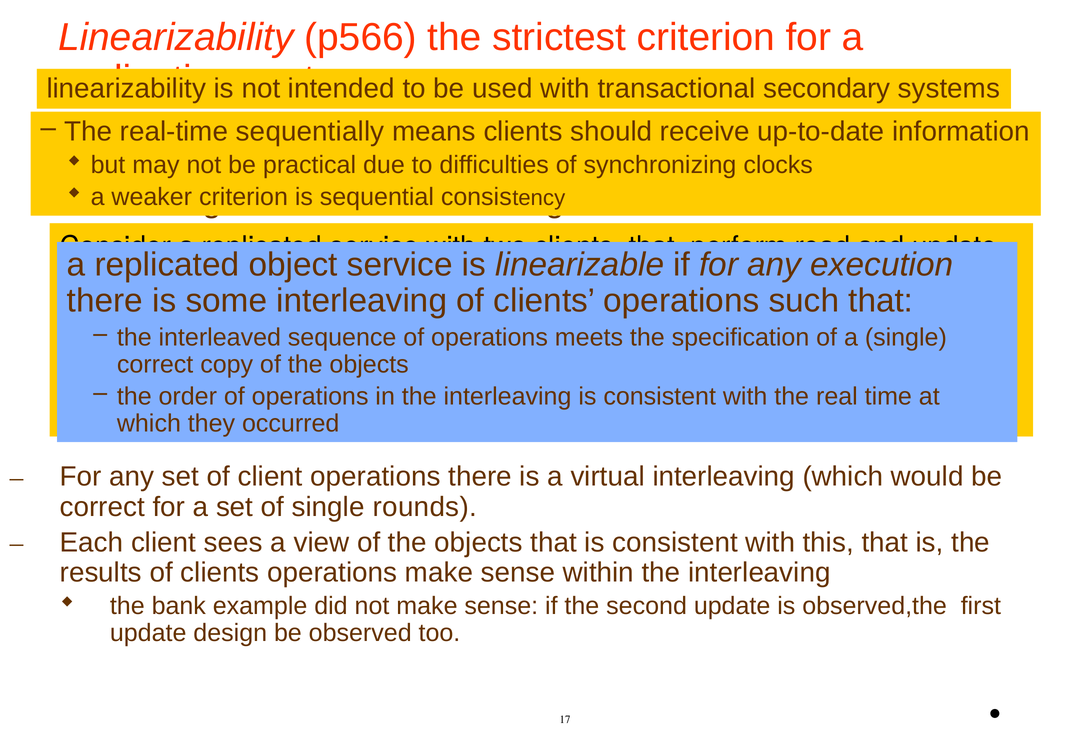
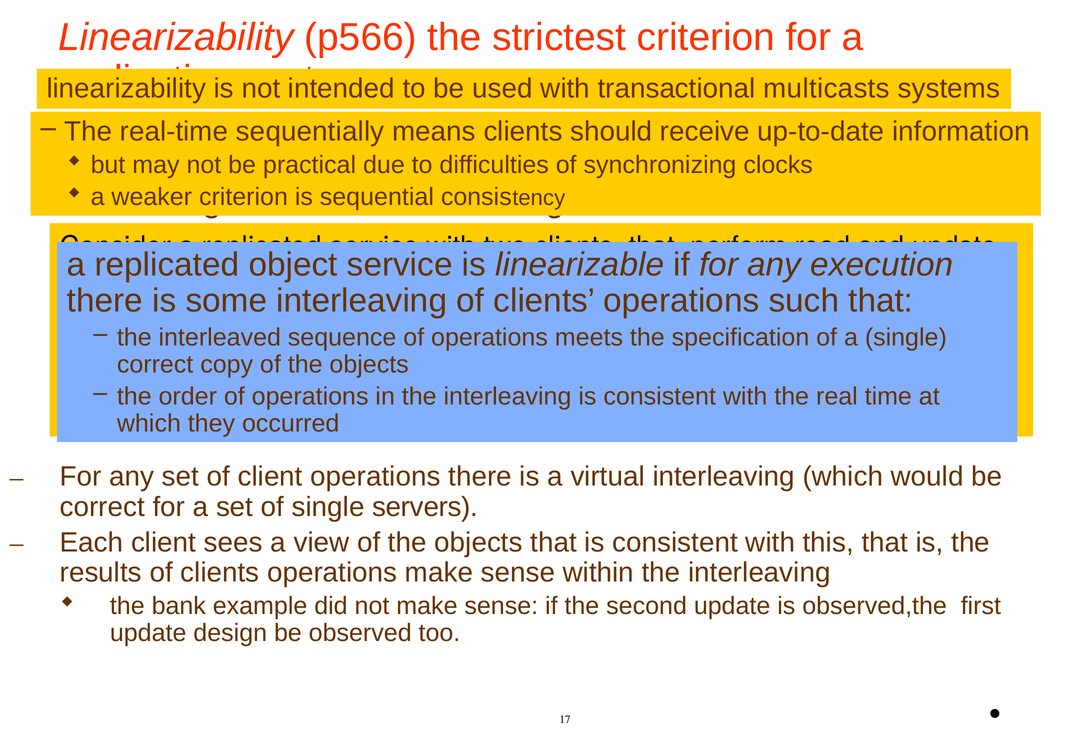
secondary: secondary -> multicasts (827, 89)
rounds: rounds -> servers (425, 507)
